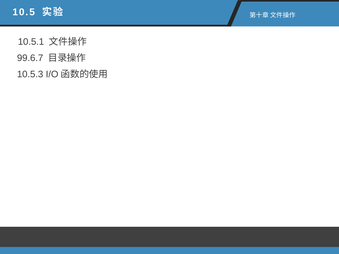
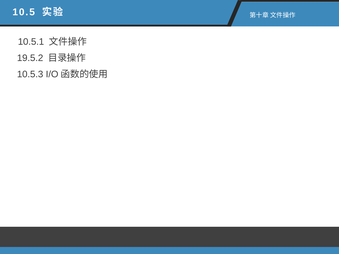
99.6.7: 99.6.7 -> 19.5.2 (30, 58)
